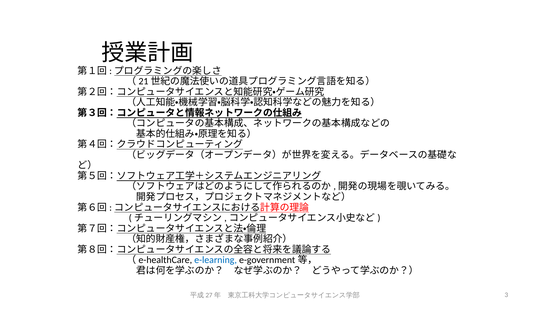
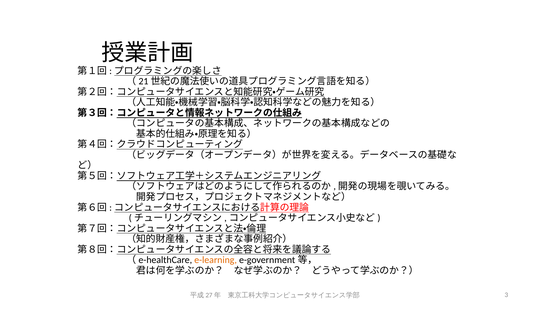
e-learning colour: blue -> orange (216, 260)
